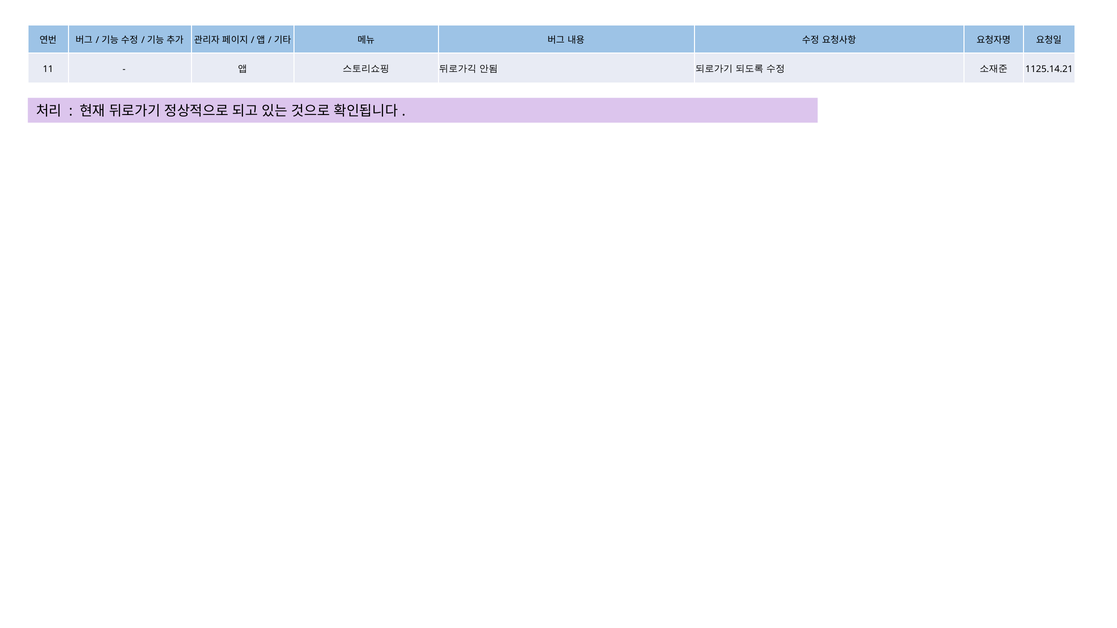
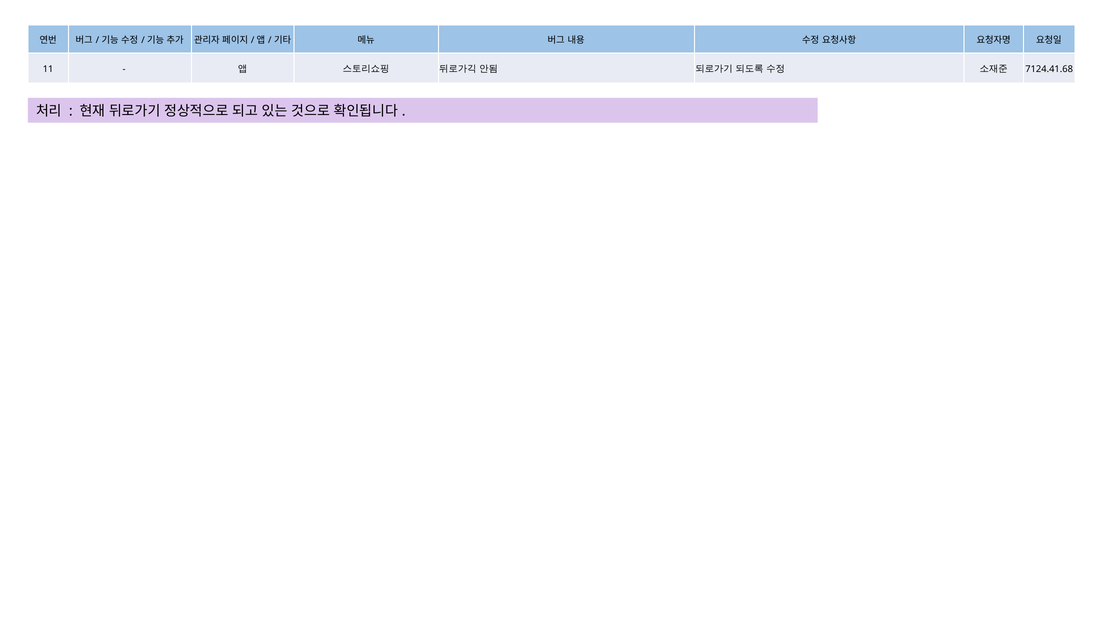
1125.14.21: 1125.14.21 -> 7124.41.68 (1049, 69)
